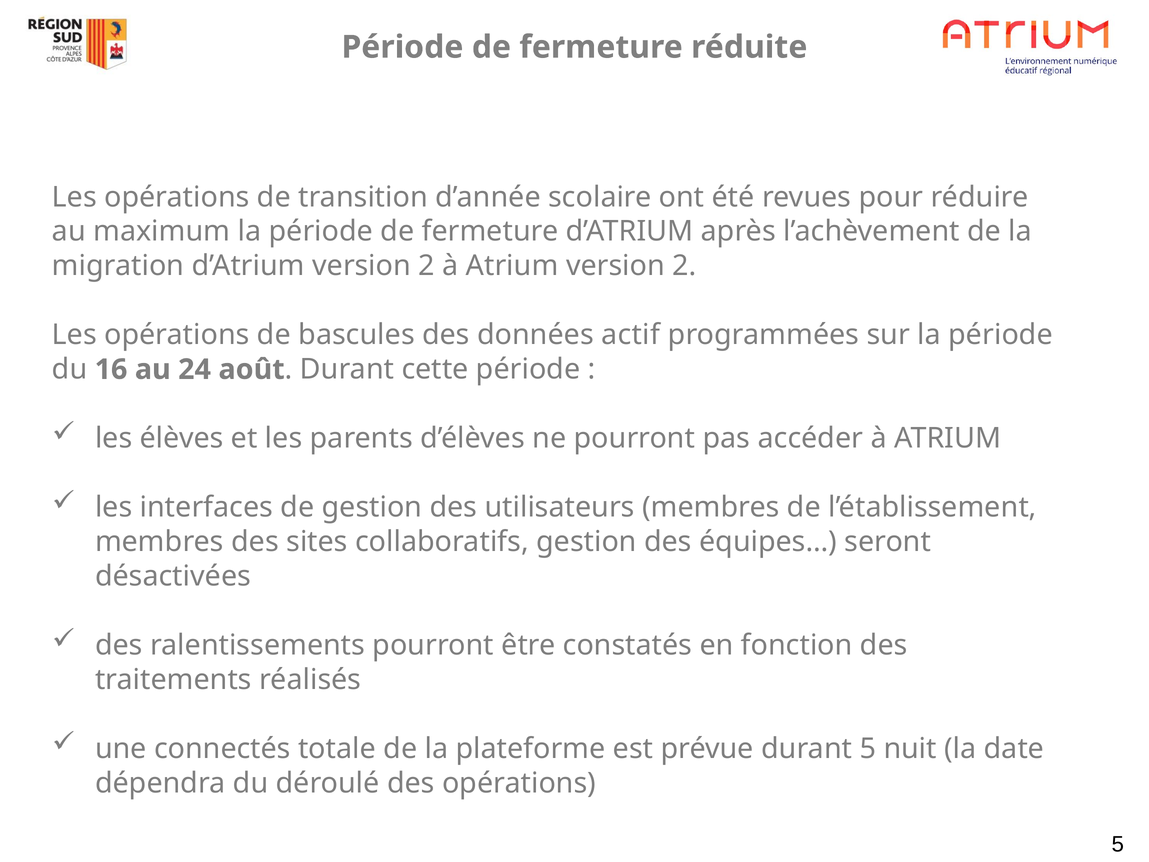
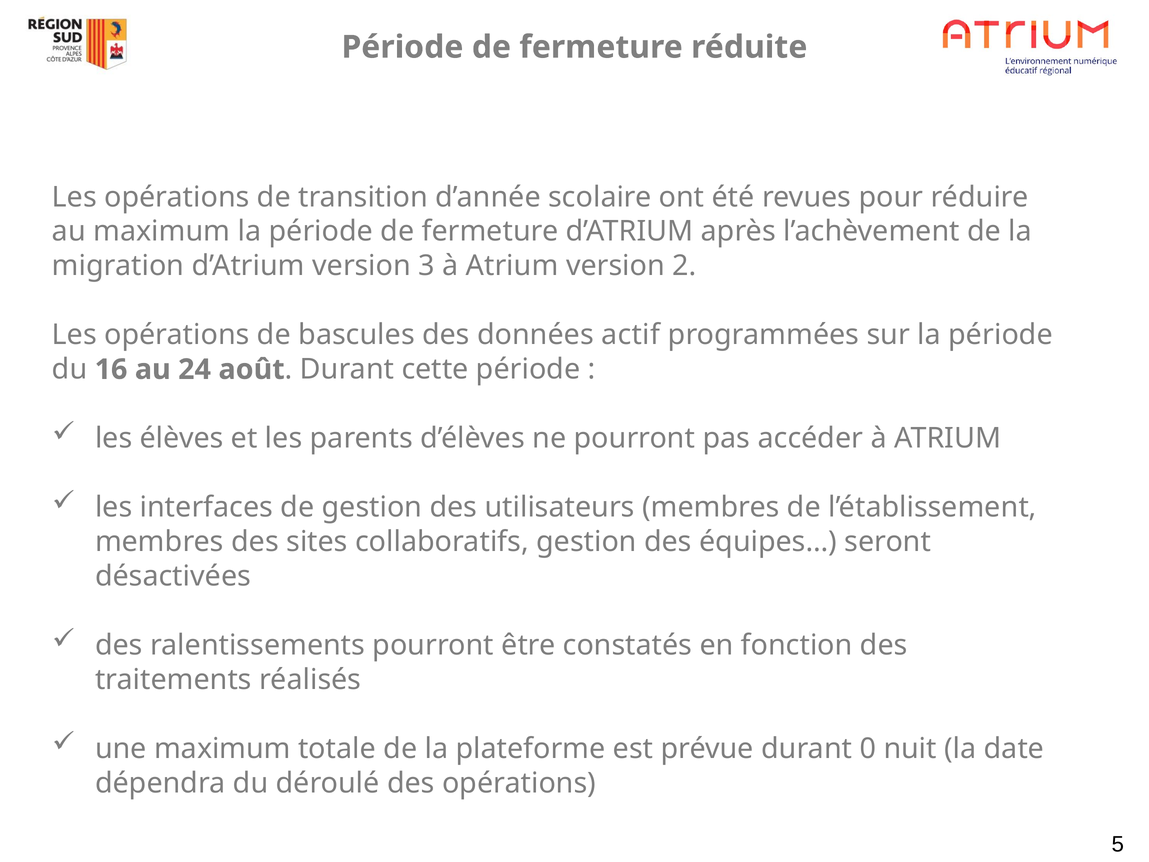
d’Atrium version 2: 2 -> 3 (427, 266)
une connectés: connectés -> maximum (222, 748)
durant 5: 5 -> 0 (868, 748)
